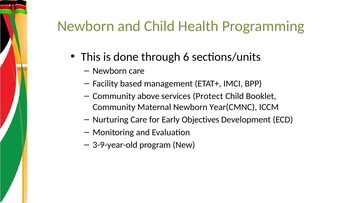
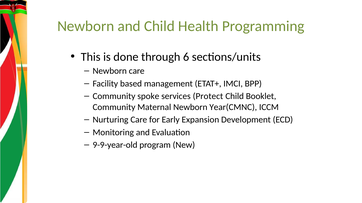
above: above -> spoke (148, 97)
Objectives: Objectives -> Expansion (200, 120)
3-9-year-old: 3-9-year-old -> 9-9-year-old (115, 145)
